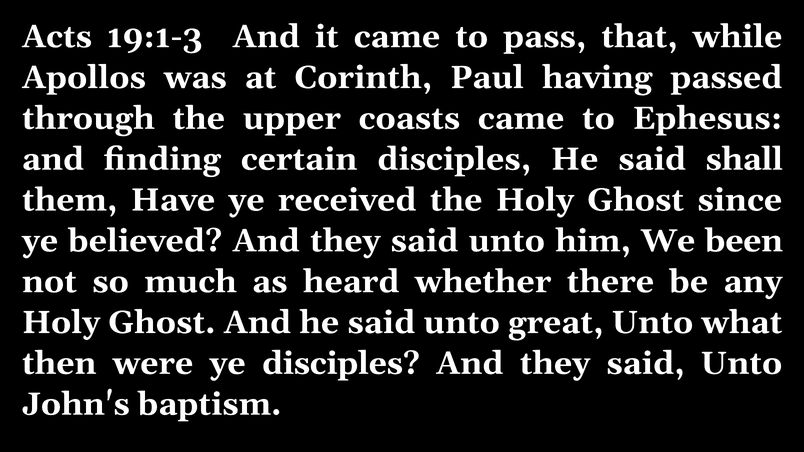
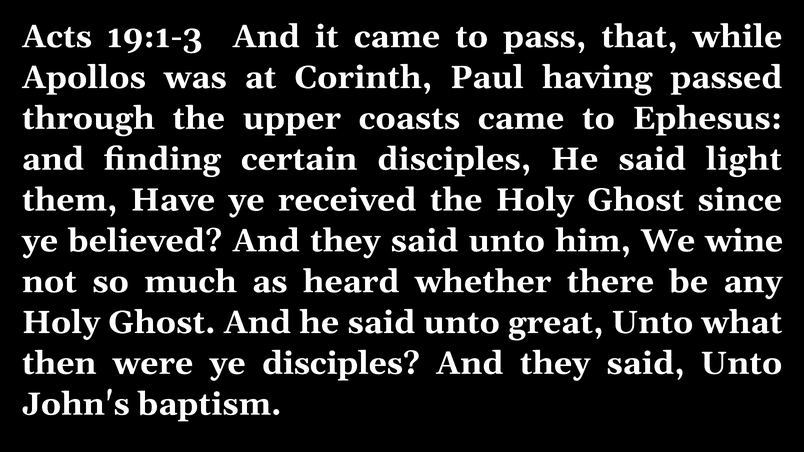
shall: shall -> light (744, 159)
been: been -> wine (744, 241)
